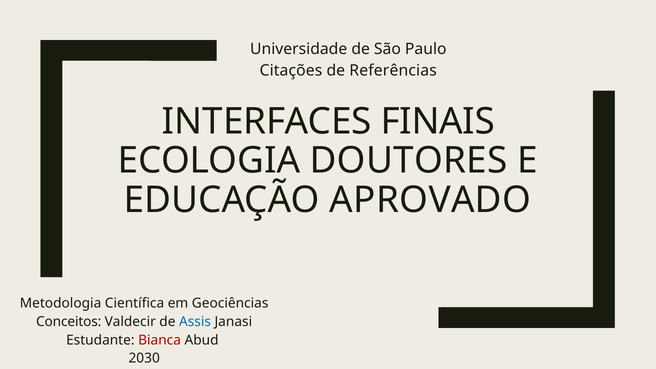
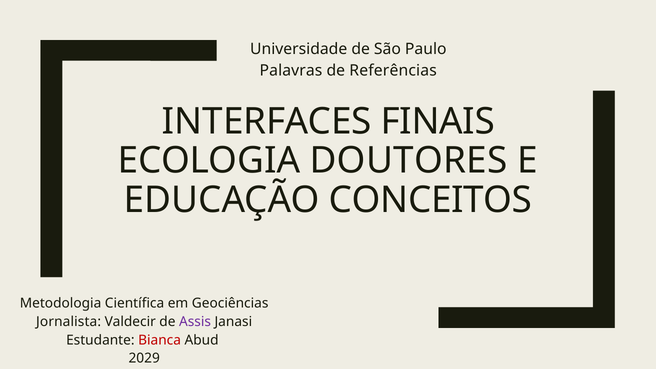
Citações: Citações -> Palavras (291, 70)
APROVADO: APROVADO -> CONCEITOS (431, 200)
Conceitos: Conceitos -> Jornalista (69, 322)
Assis colour: blue -> purple (195, 322)
2030: 2030 -> 2029 (144, 358)
